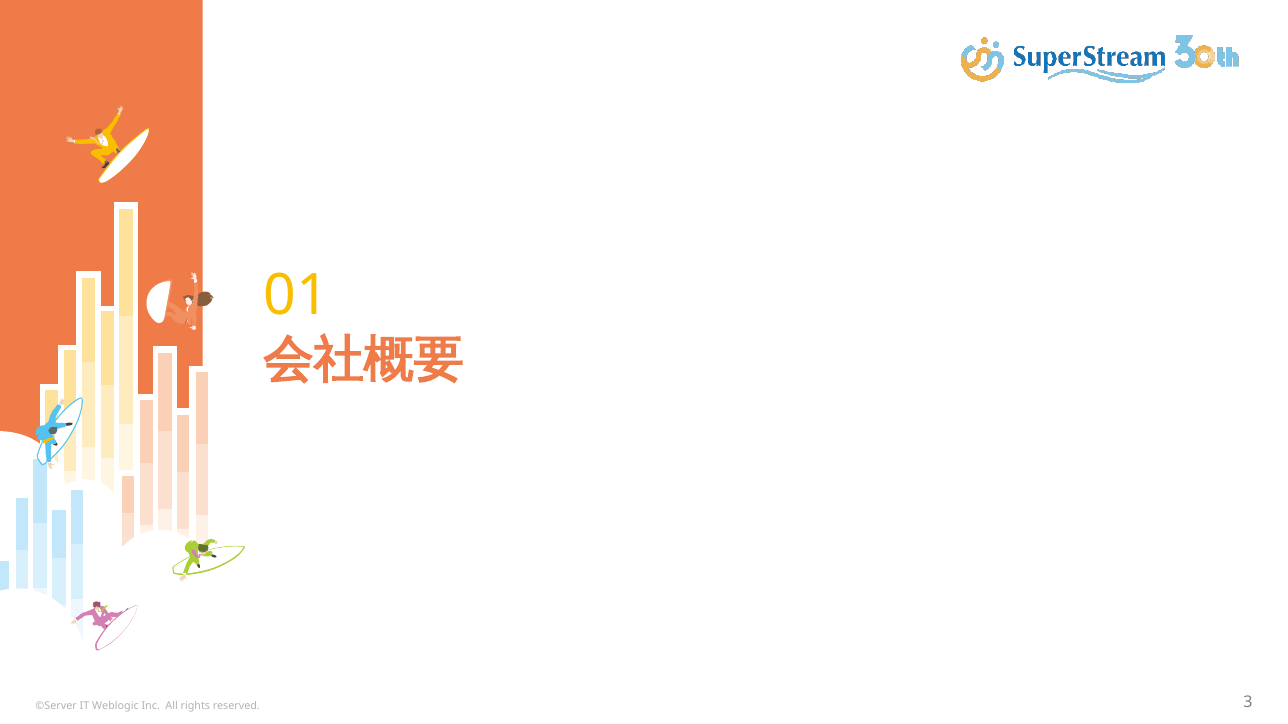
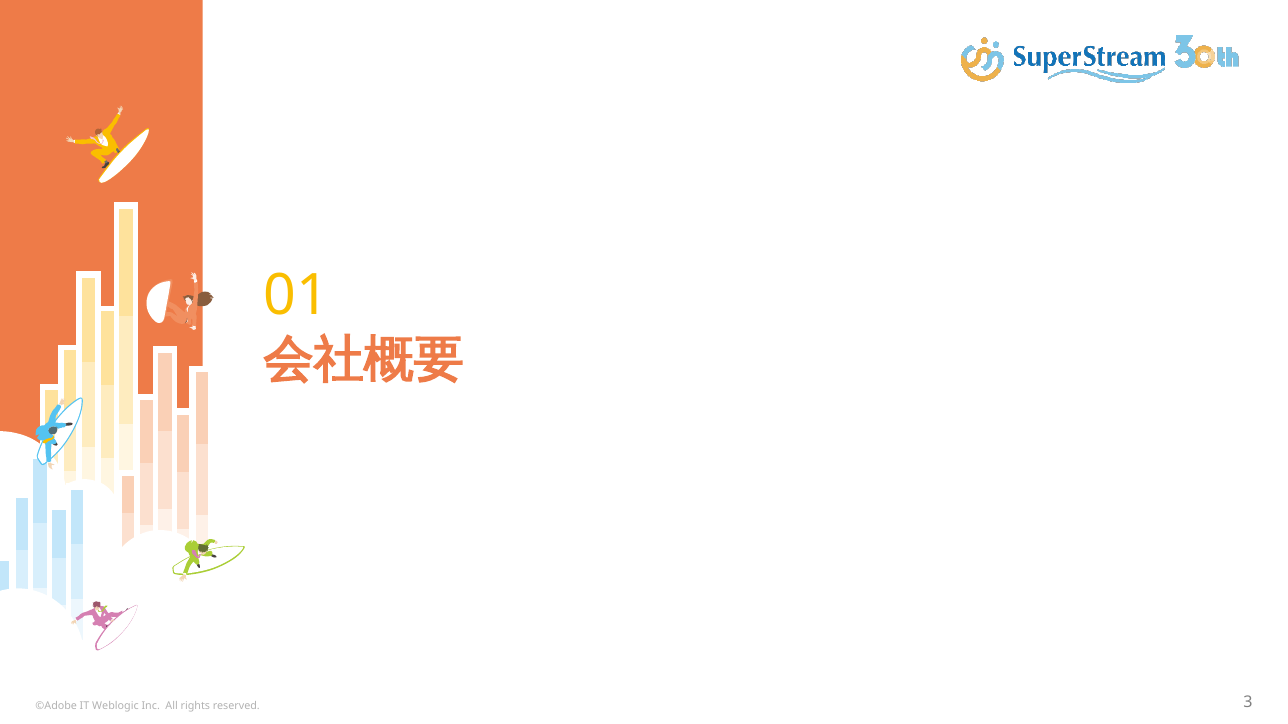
©Server: ©Server -> ©Adobe (56, 706)
